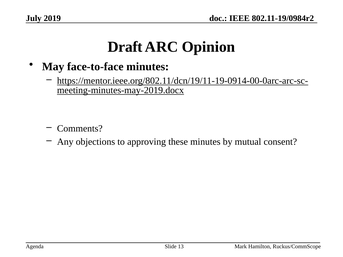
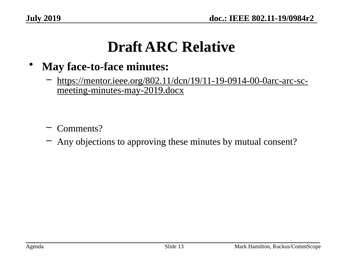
Opinion: Opinion -> Relative (209, 47)
